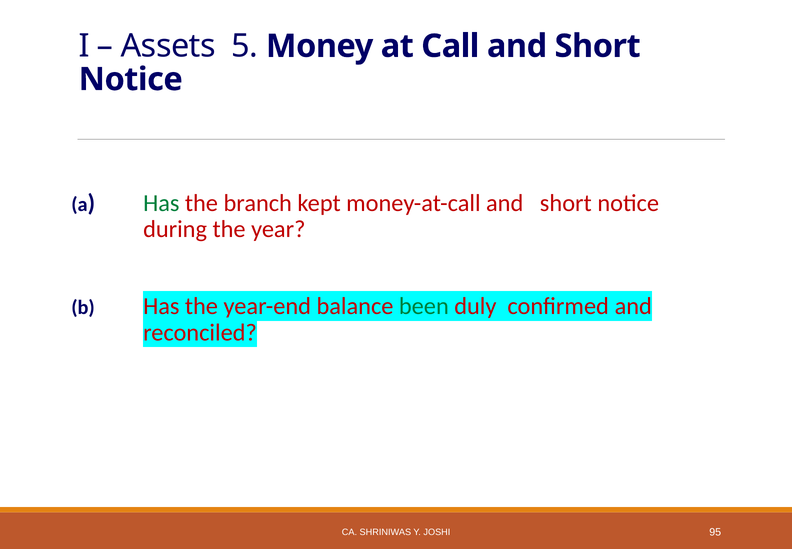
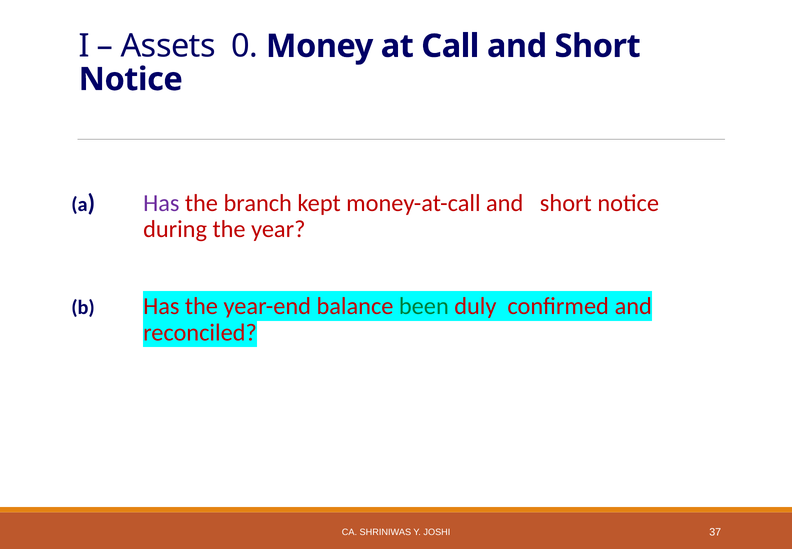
5: 5 -> 0 (245, 46)
Has colour: green -> purple (161, 203)
95: 95 -> 37 (715, 532)
